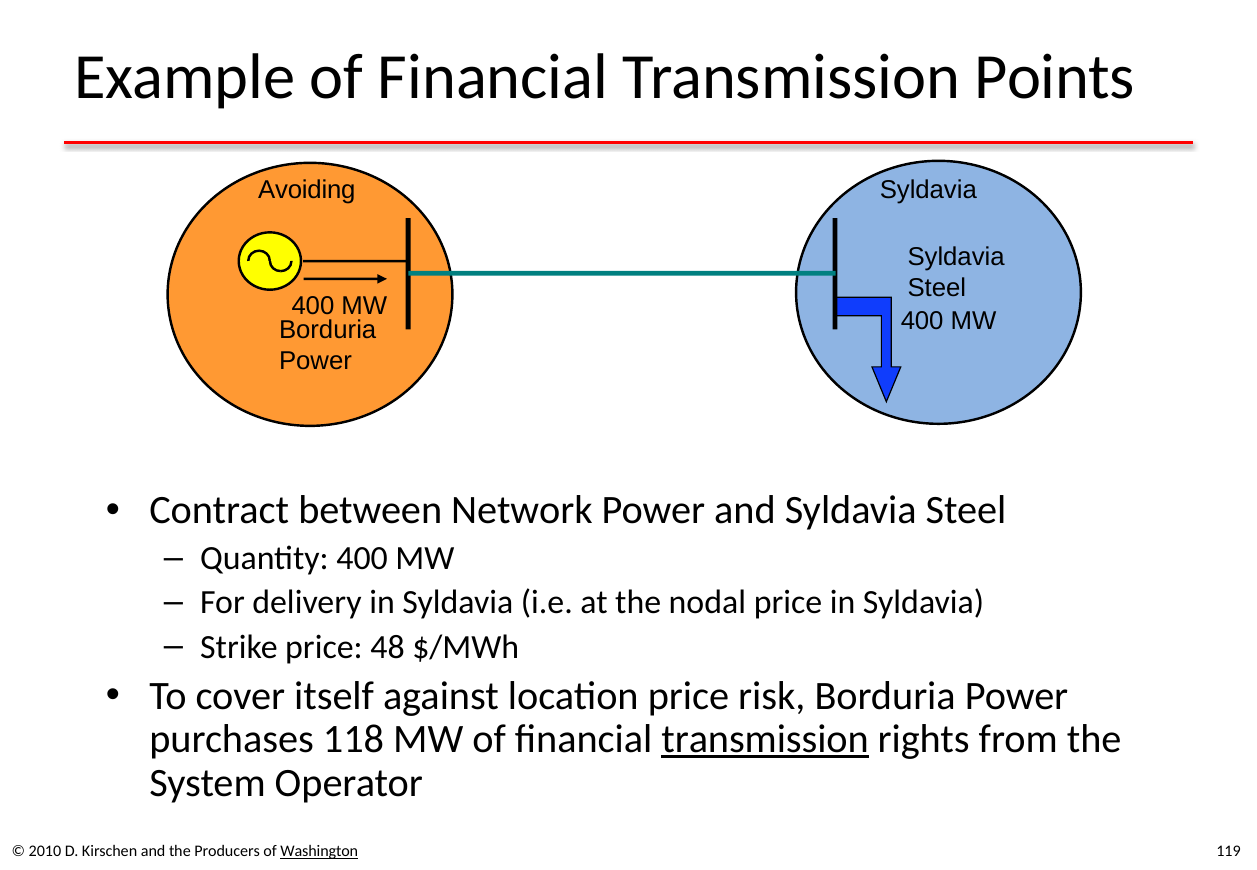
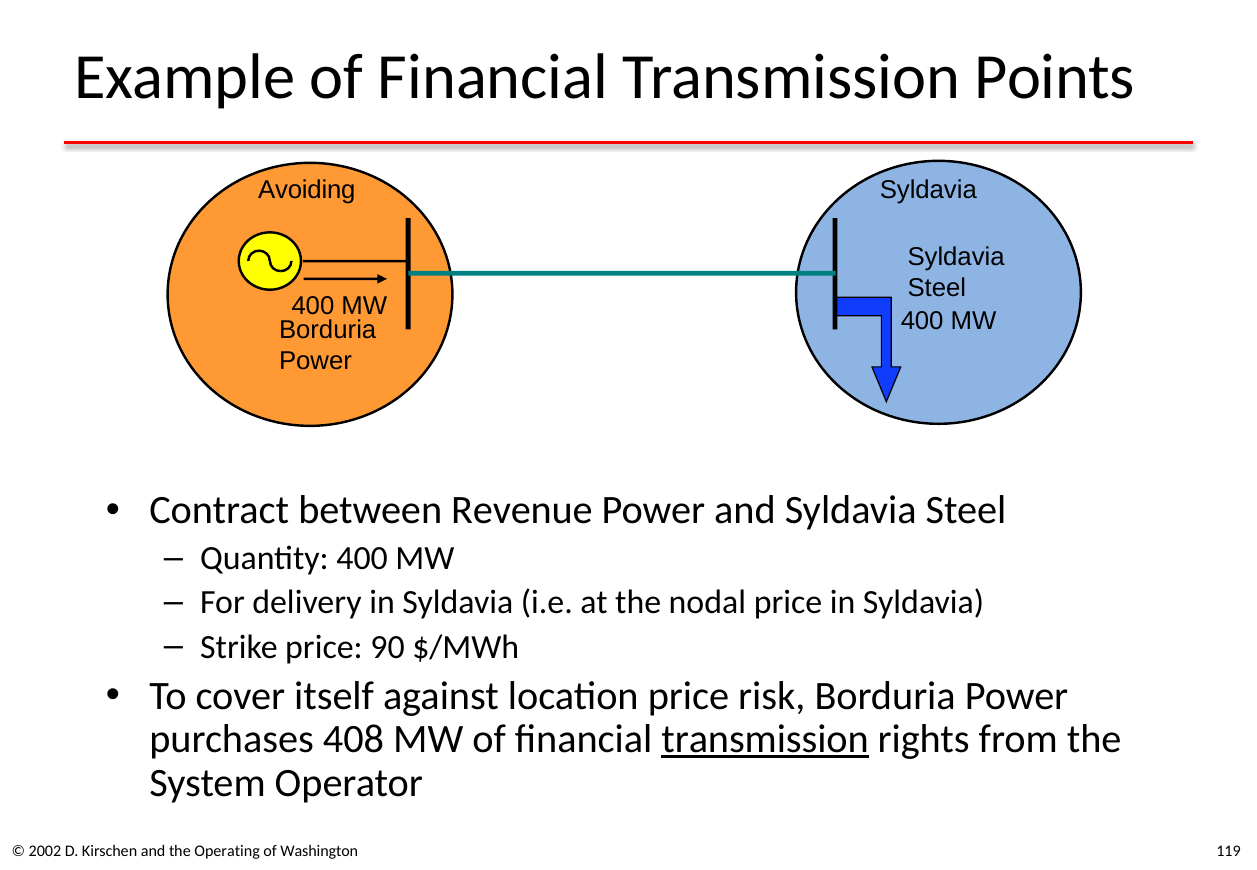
Network: Network -> Revenue (522, 511)
48: 48 -> 90 (388, 647)
118: 118 -> 408 (354, 740)
2010: 2010 -> 2002 (45, 851)
Producers: Producers -> Operating (227, 851)
Washington underline: present -> none (319, 851)
